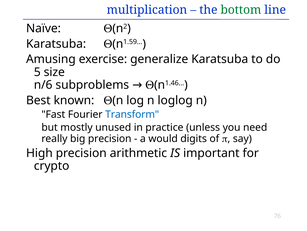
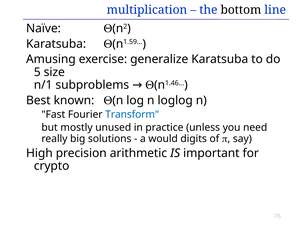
bottom colour: green -> black (241, 10)
n/6: n/6 -> n/1 (43, 85)
big precision: precision -> solutions (110, 138)
